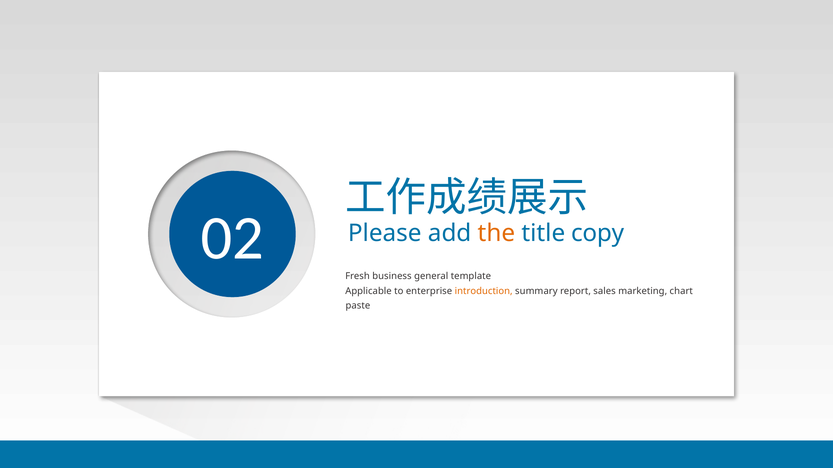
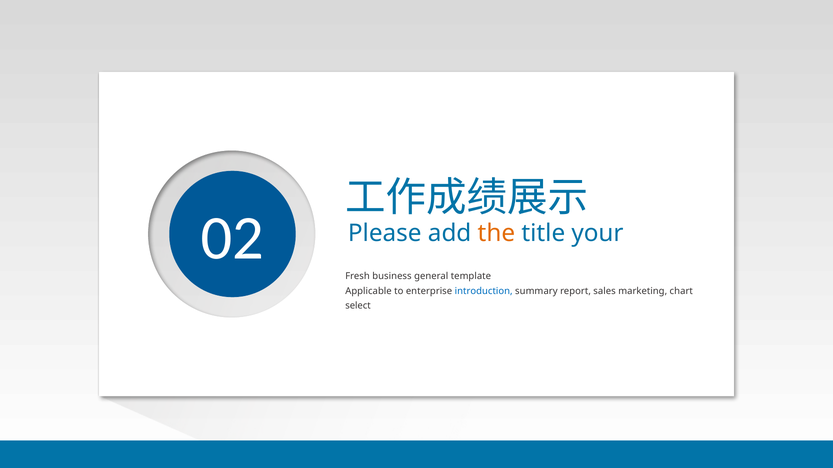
copy: copy -> your (597, 233)
introduction colour: orange -> blue (484, 291)
paste: paste -> select (358, 306)
